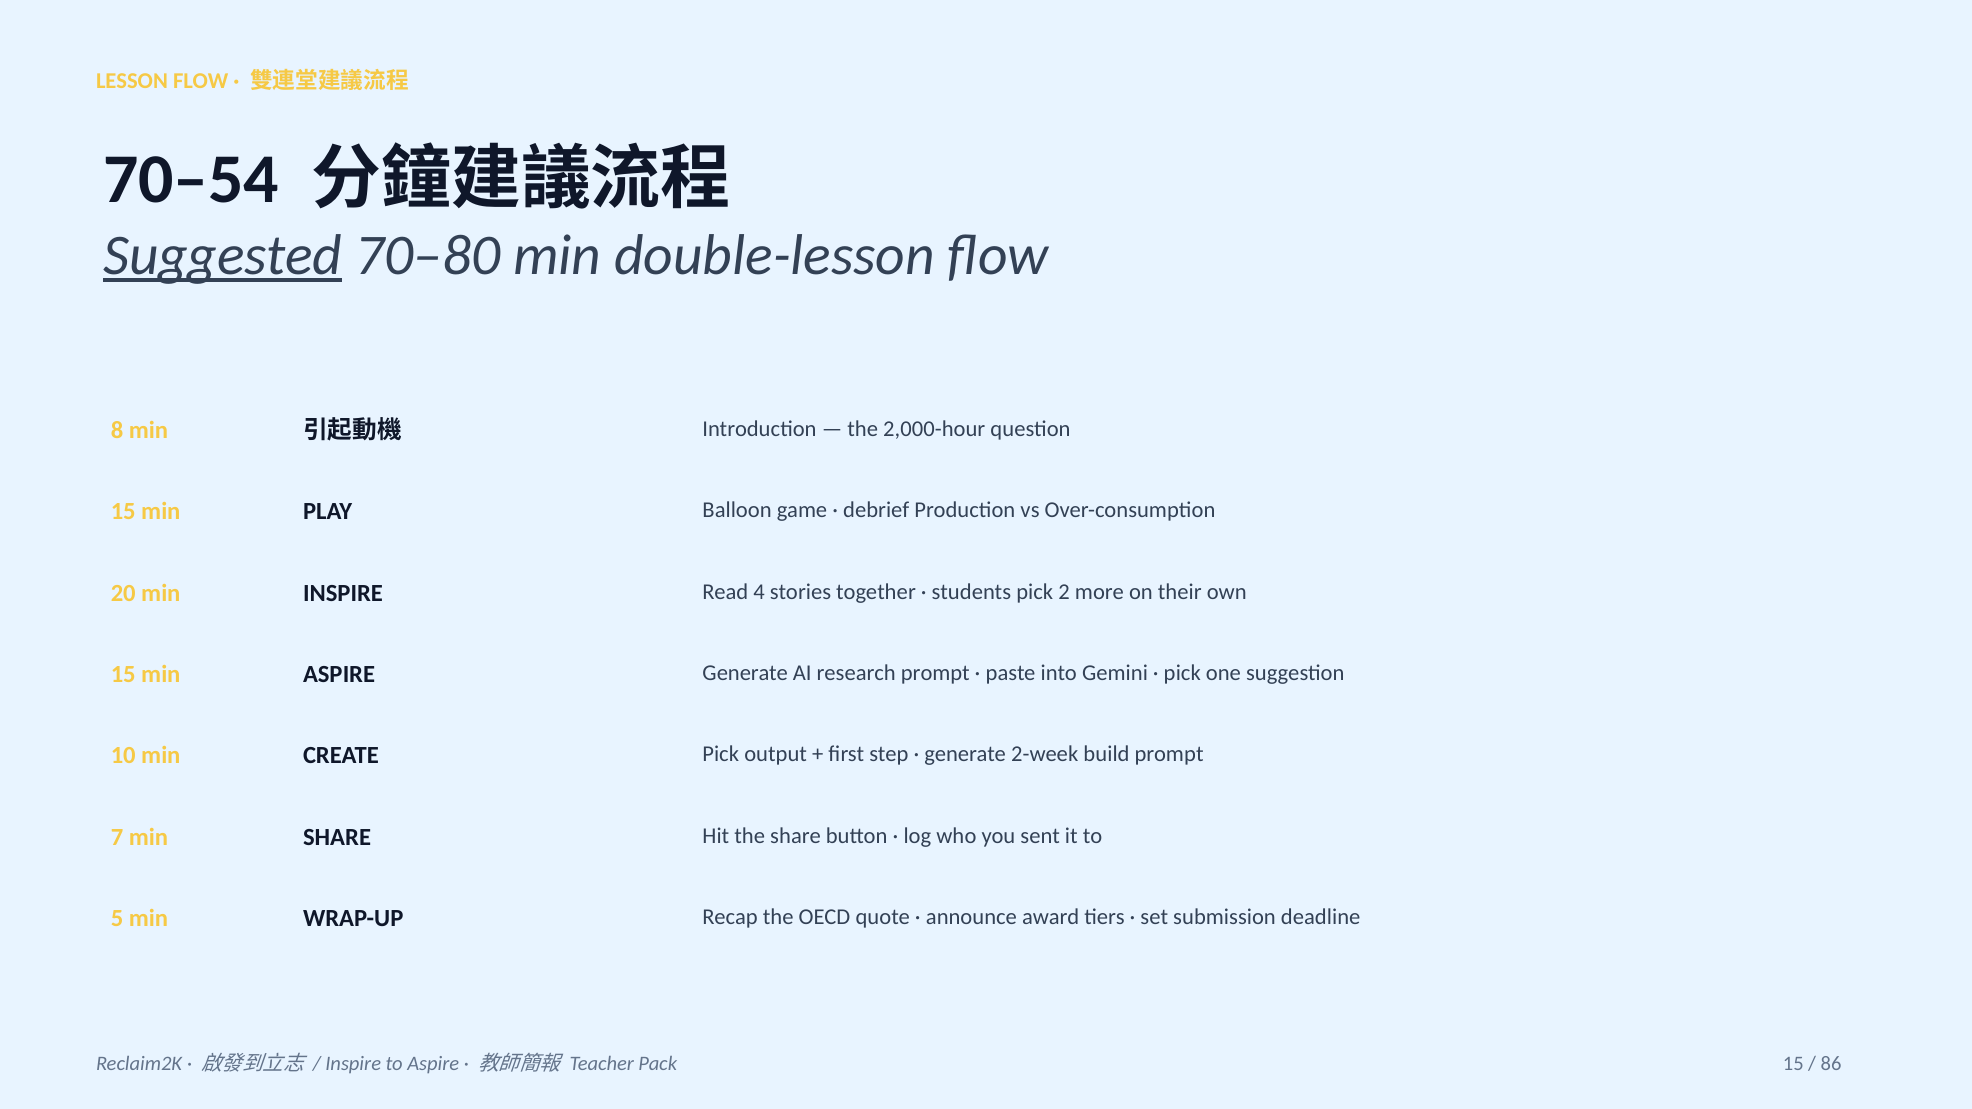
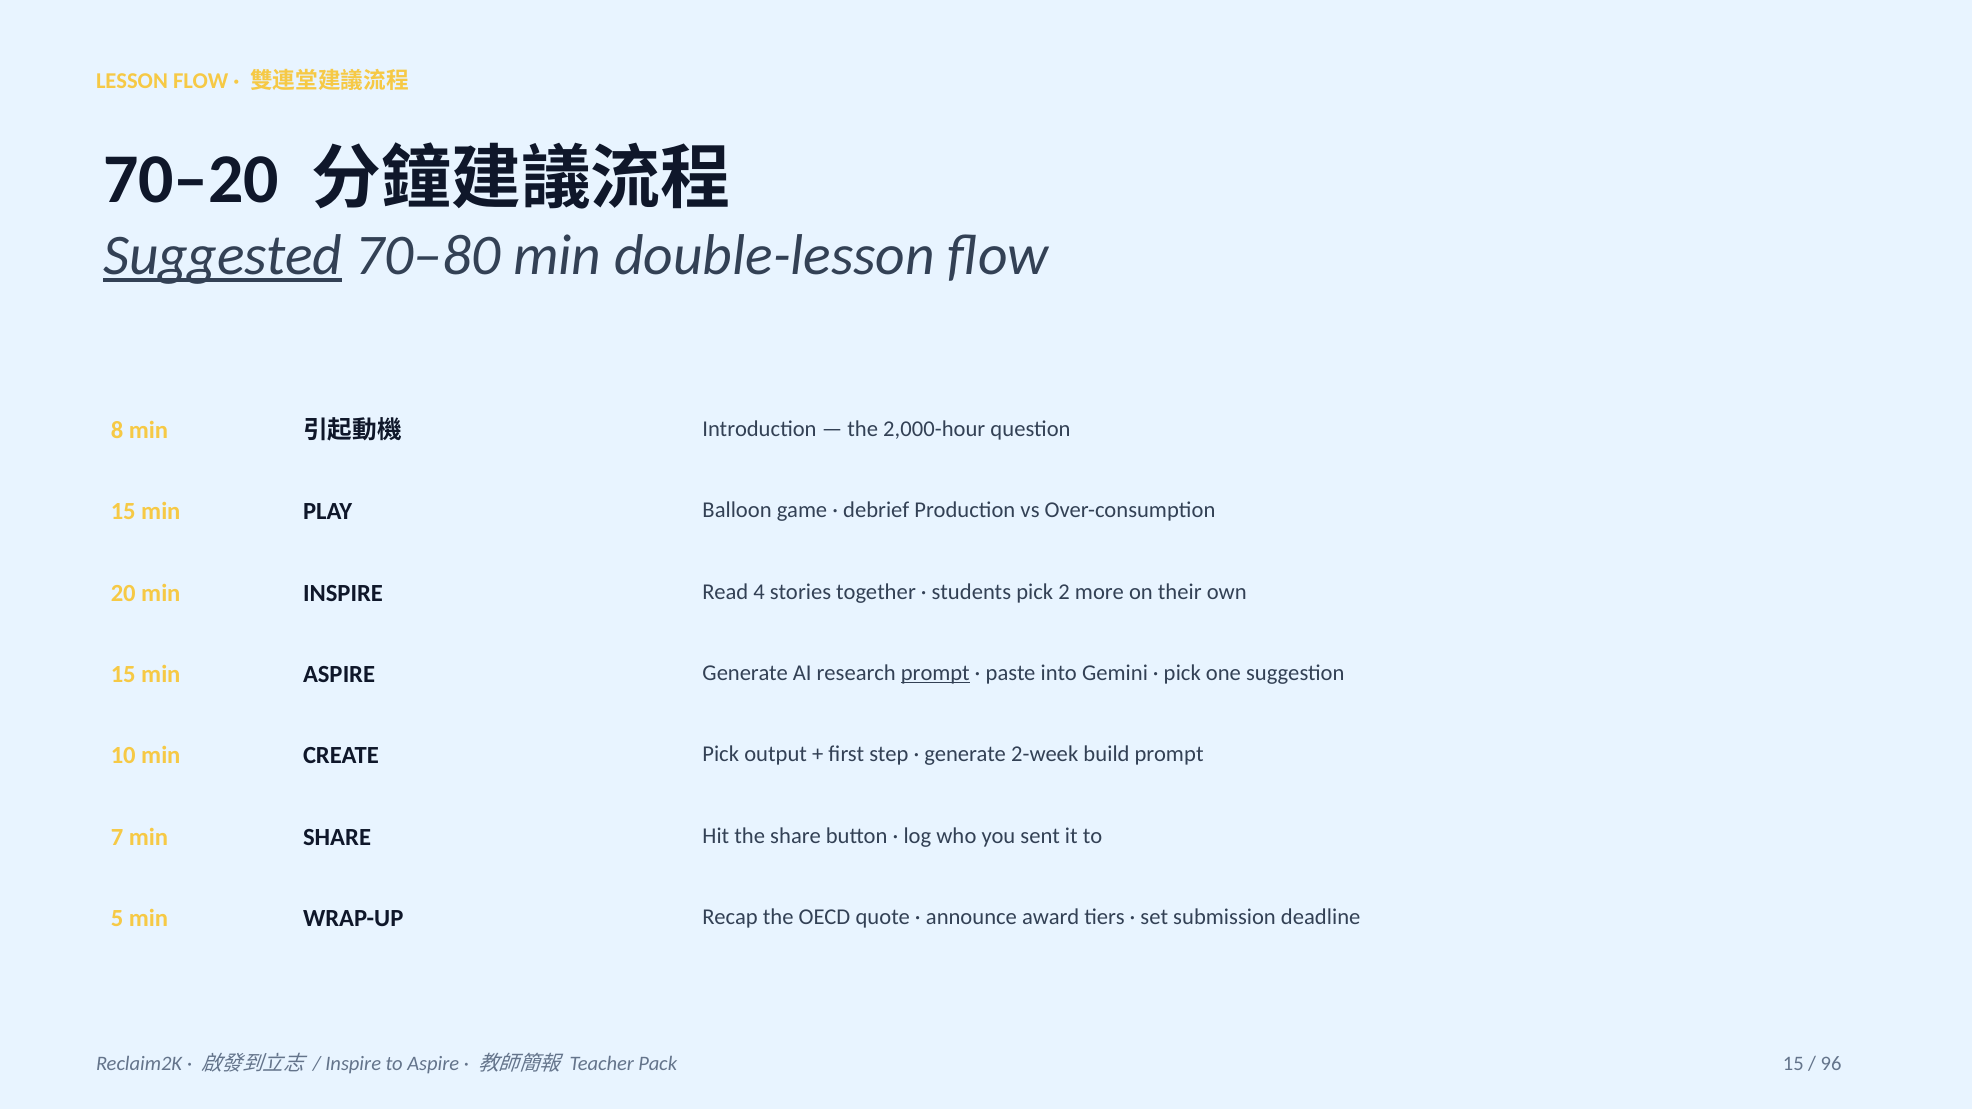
70–54: 70–54 -> 70–20 (191, 180)
prompt underline: none -> present (935, 673)
86: 86 -> 96 (1831, 1064)
